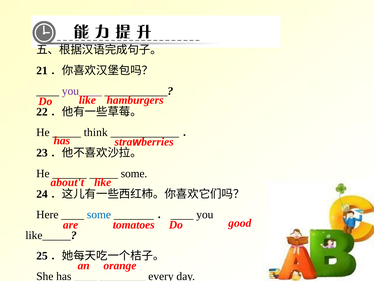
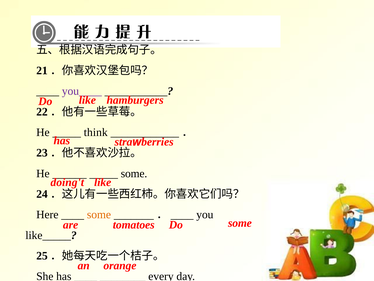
about't: about't -> doing't (67, 182)
some colour: blue -> orange (99, 214)
Do good: good -> some (240, 223)
